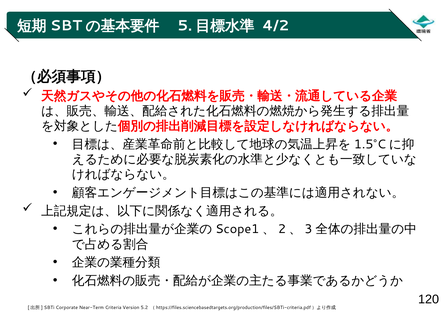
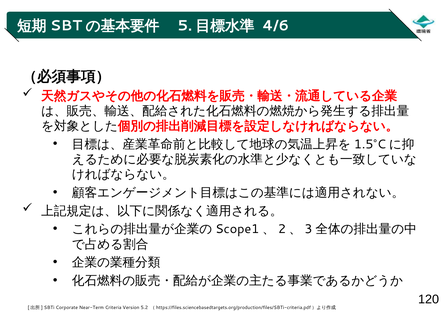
4/2: 4/2 -> 4/6 (276, 26)
